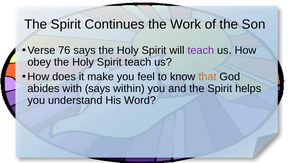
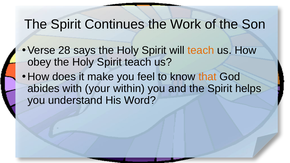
76: 76 -> 28 (64, 50)
teach colour: purple -> orange (201, 50)
with says: says -> your (98, 89)
